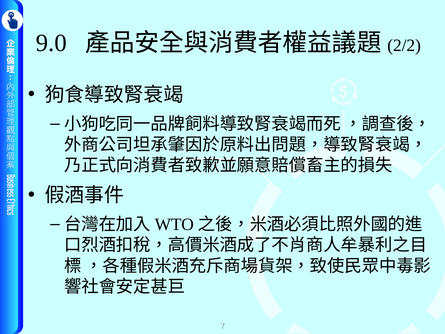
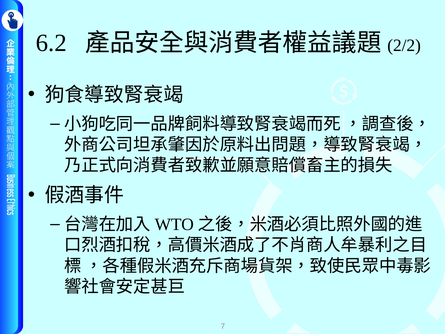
9.0: 9.0 -> 6.2 (51, 43)
